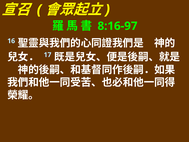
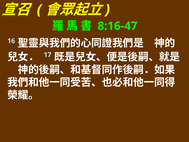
8:16-97: 8:16-97 -> 8:16-47 (118, 26)
